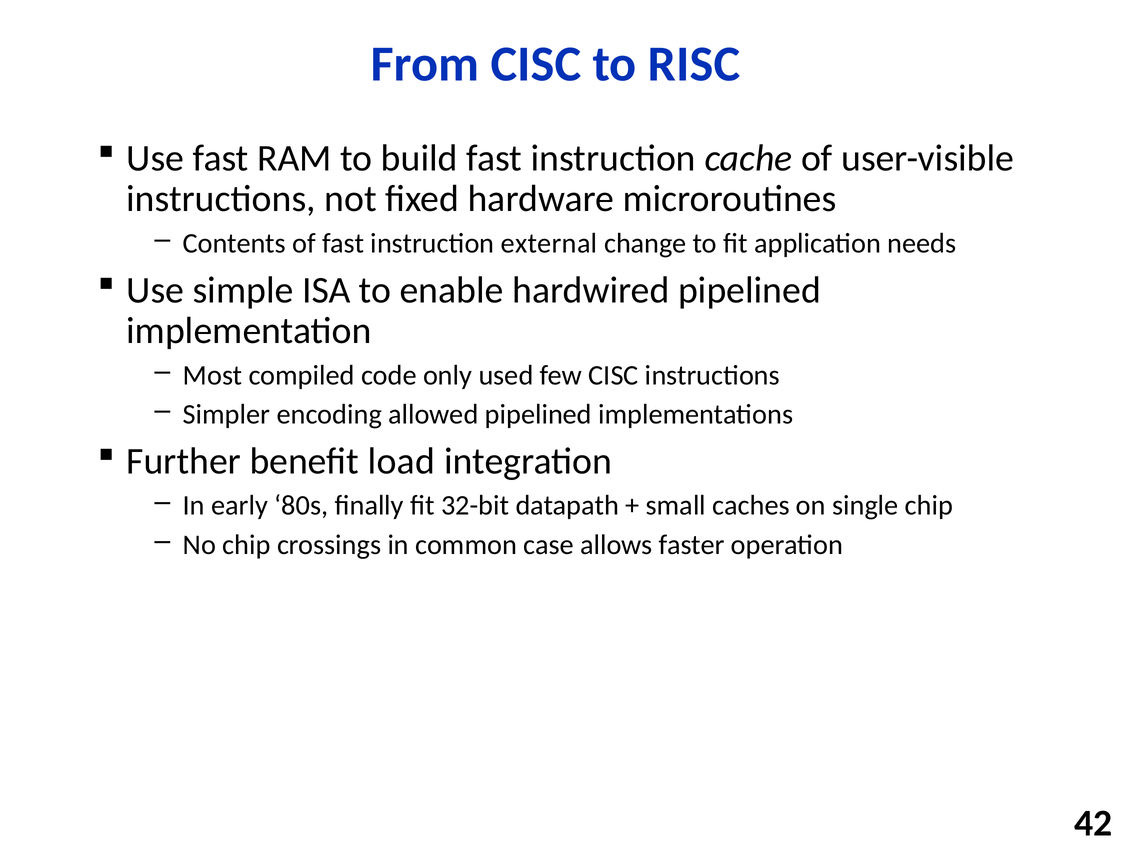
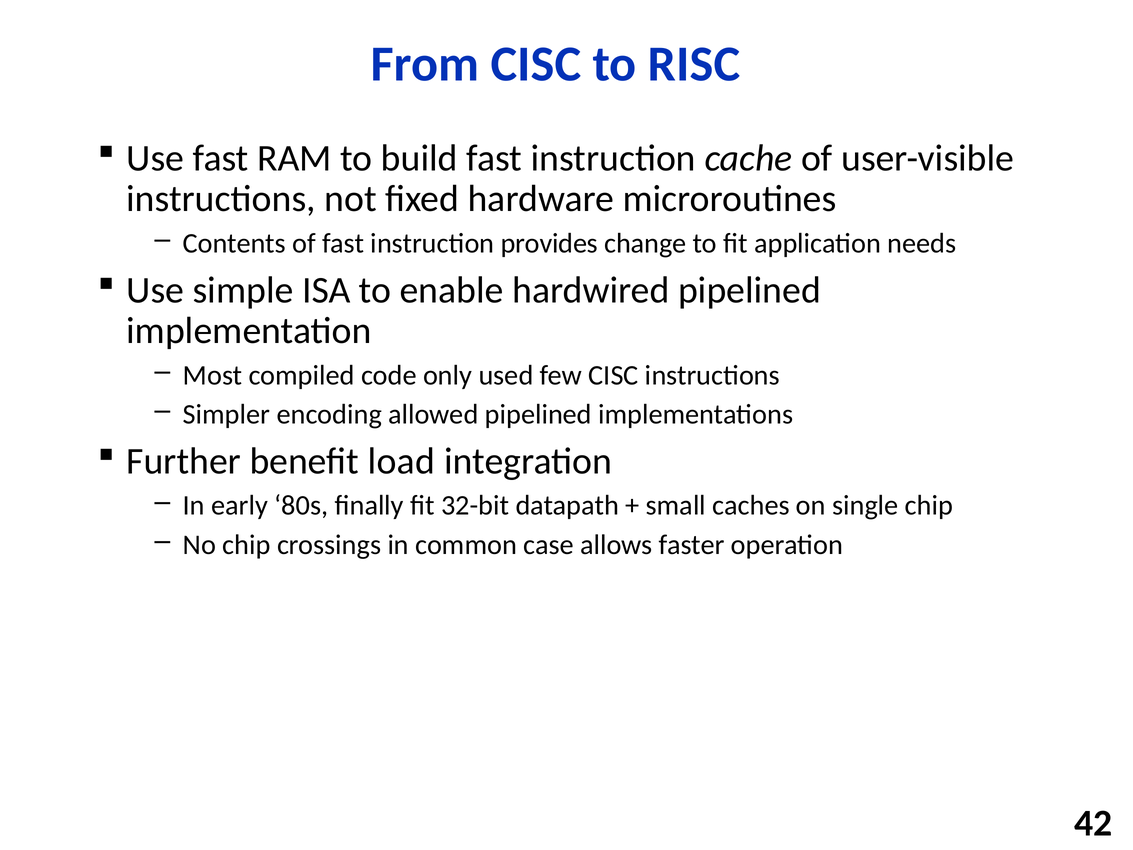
external: external -> provides (549, 243)
